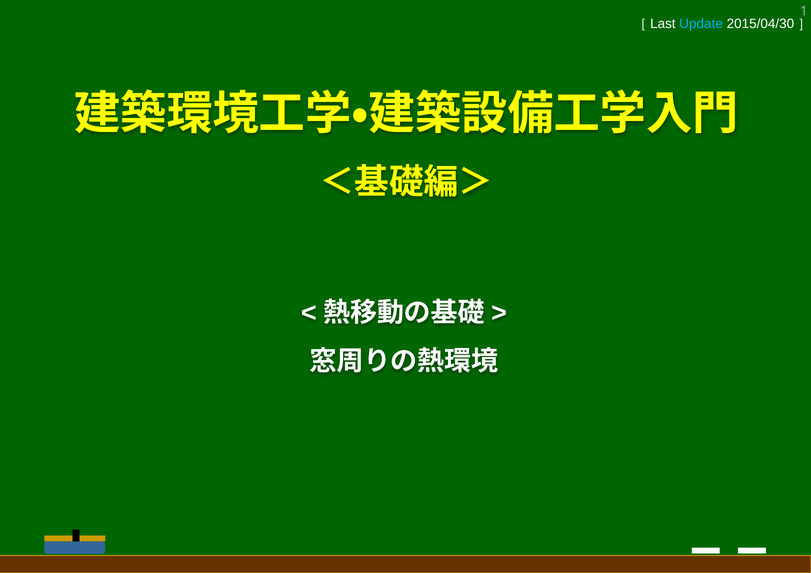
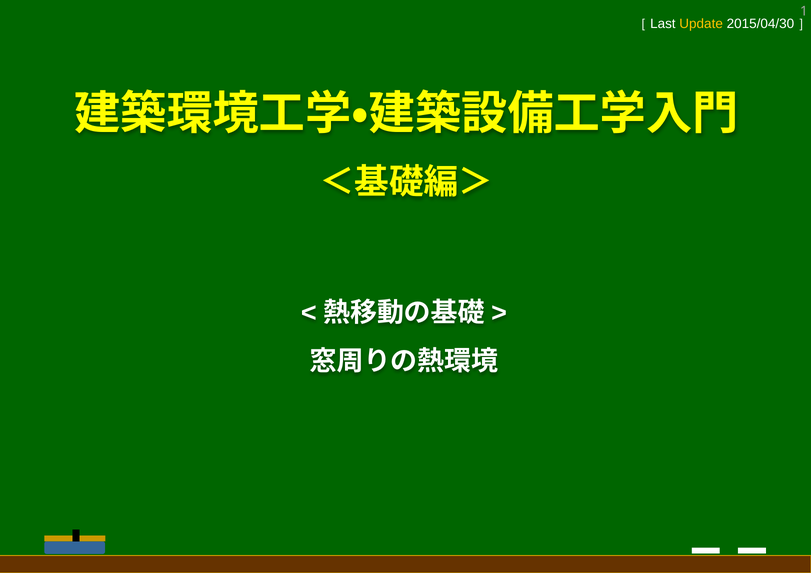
Update colour: light blue -> yellow (701, 24)
